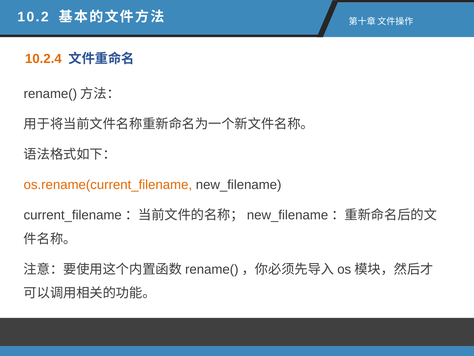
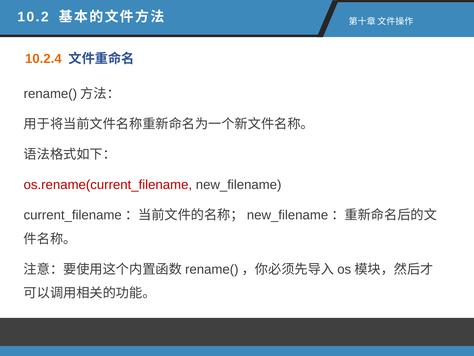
os.rename(current_filename colour: orange -> red (108, 185)
